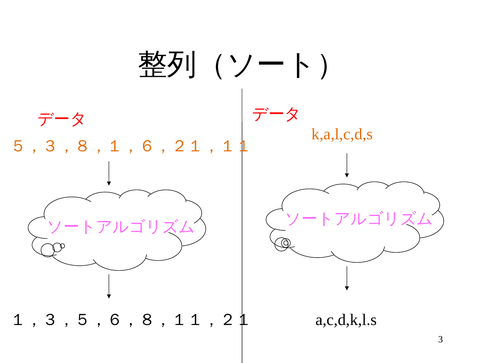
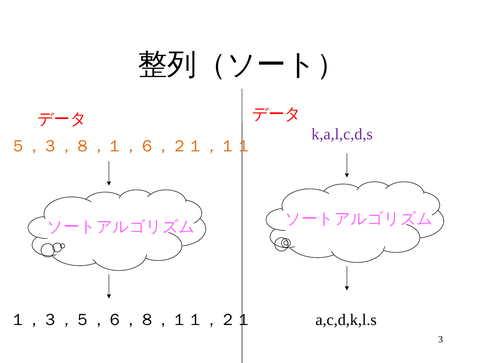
k,a,l,c,d,s colour: orange -> purple (342, 134)
